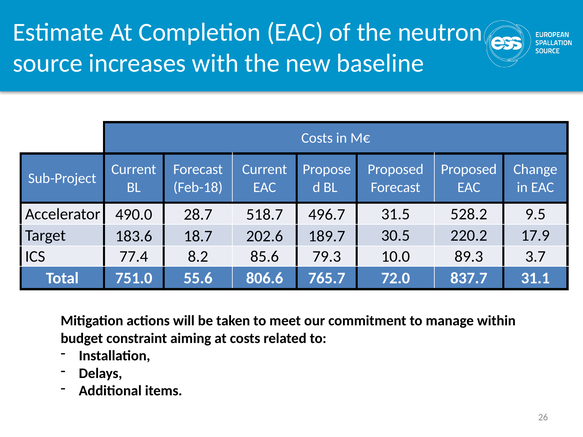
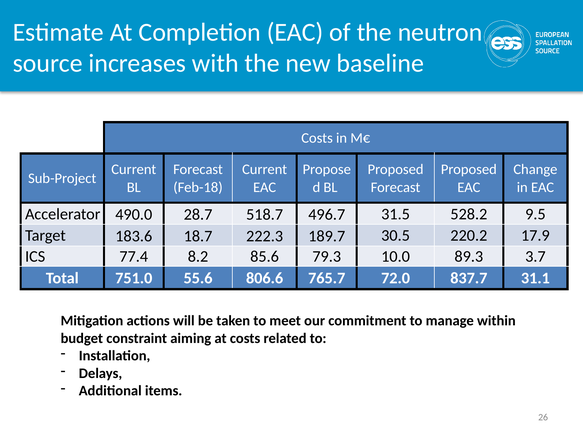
202.6: 202.6 -> 222.3 (265, 236)
